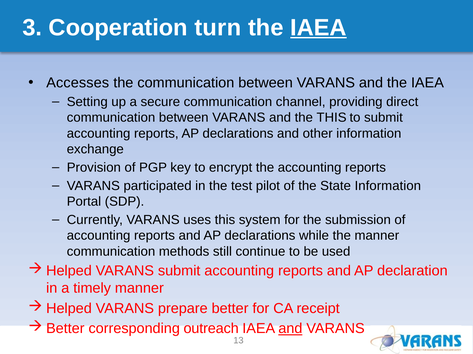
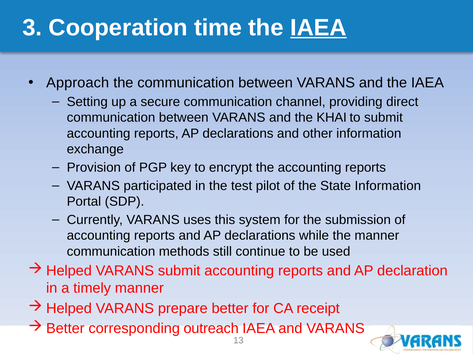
turn: turn -> time (218, 28)
Accesses: Accesses -> Approach (78, 83)
the THIS: THIS -> KHAI (332, 118)
and underline: present -> none (290, 329)
